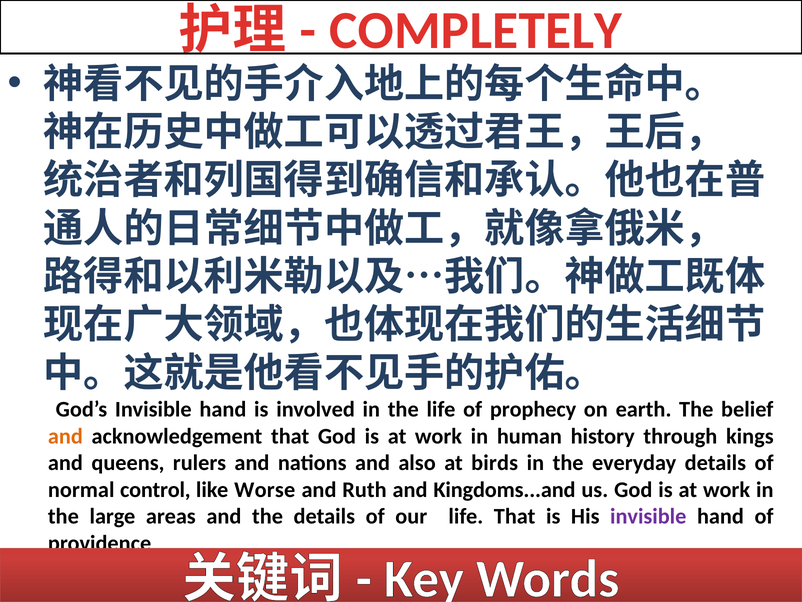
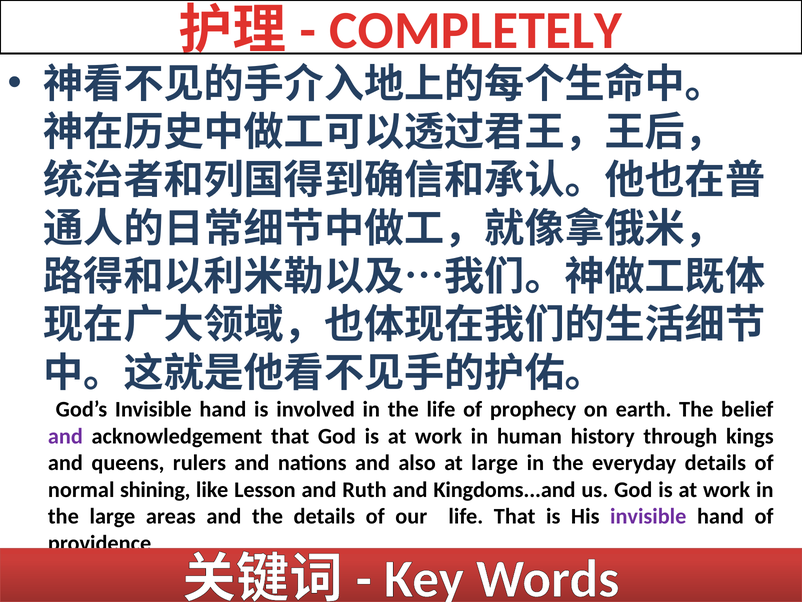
and colour: orange -> purple (65, 436)
at birds: birds -> large (495, 463)
control: control -> shining (155, 489)
Worse: Worse -> Lesson (265, 489)
